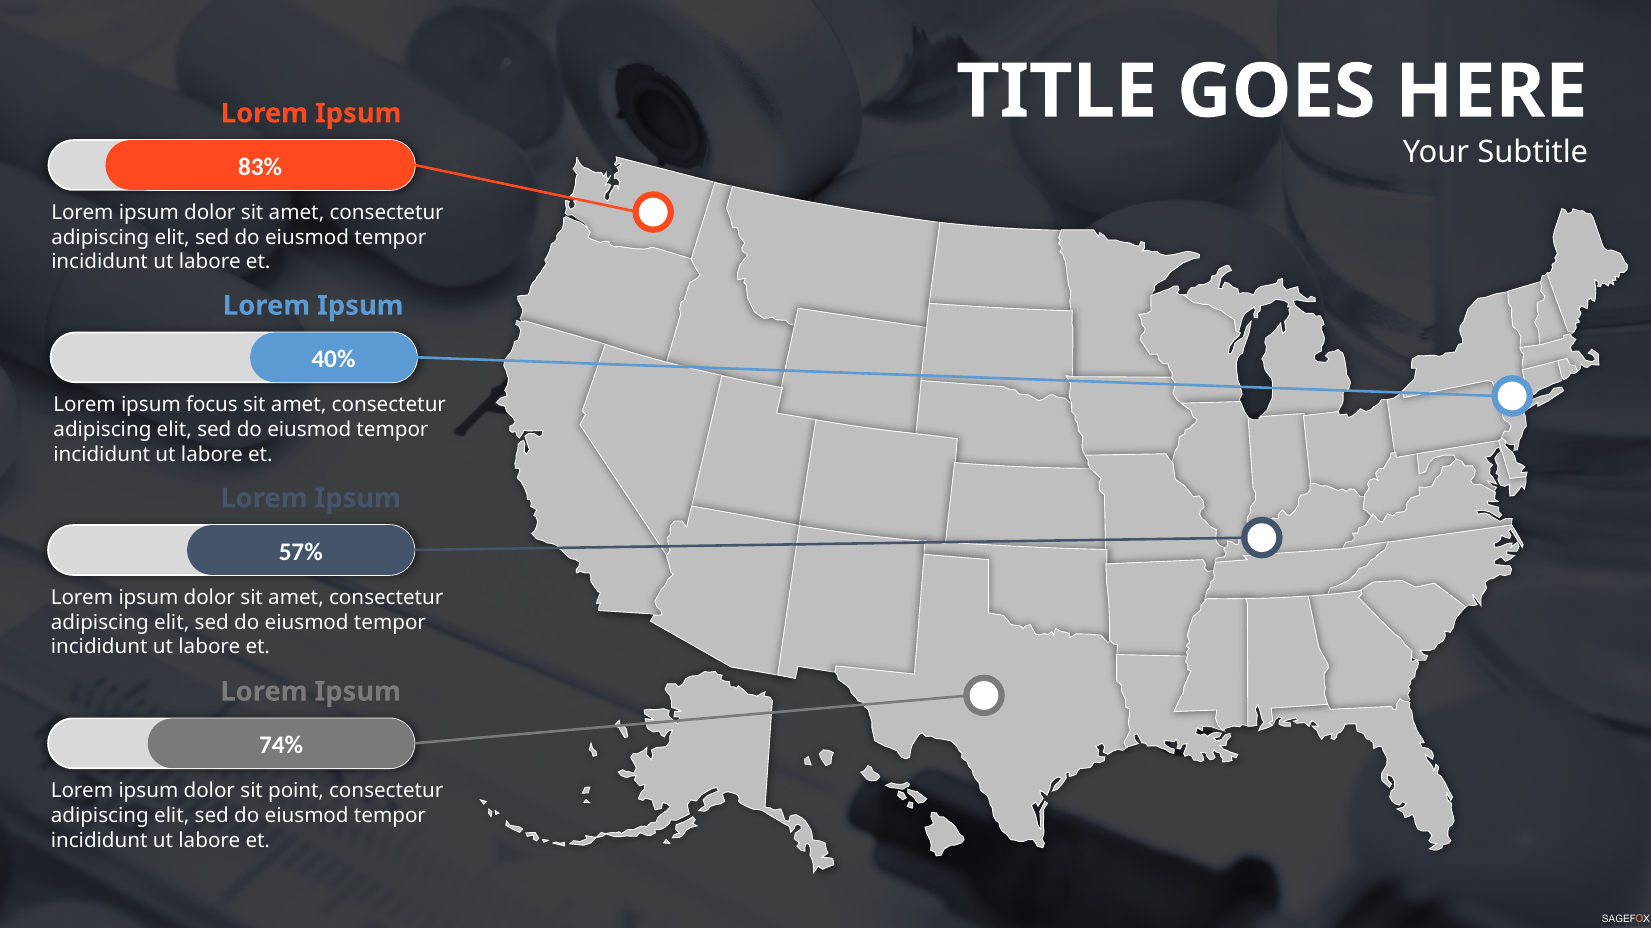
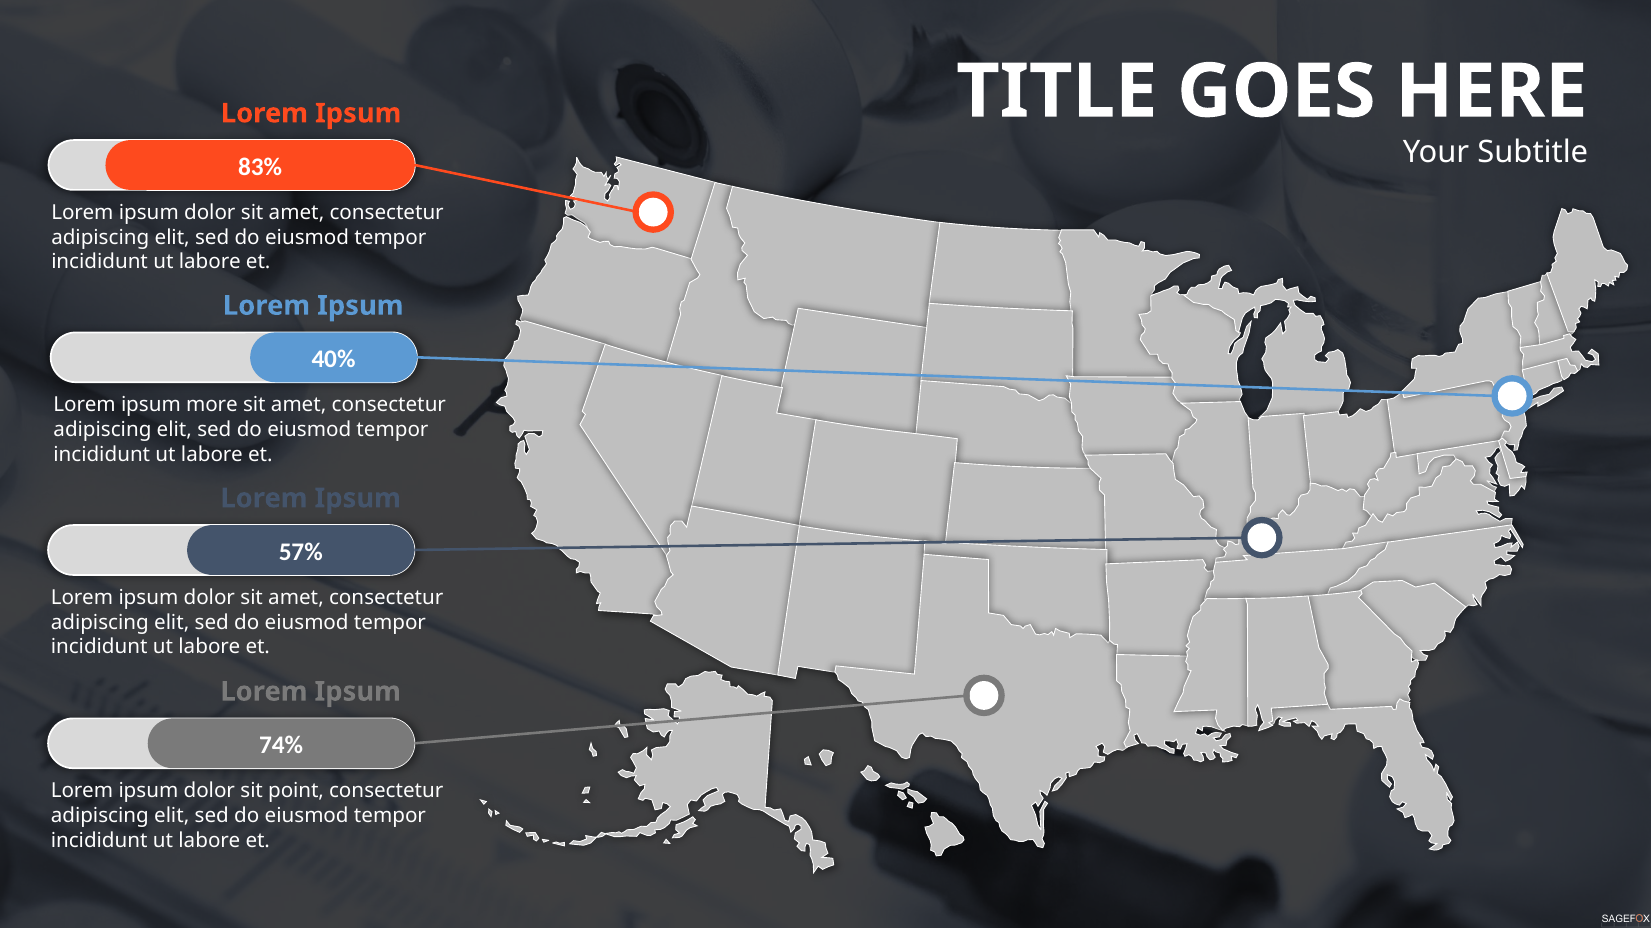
focus: focus -> more (212, 405)
